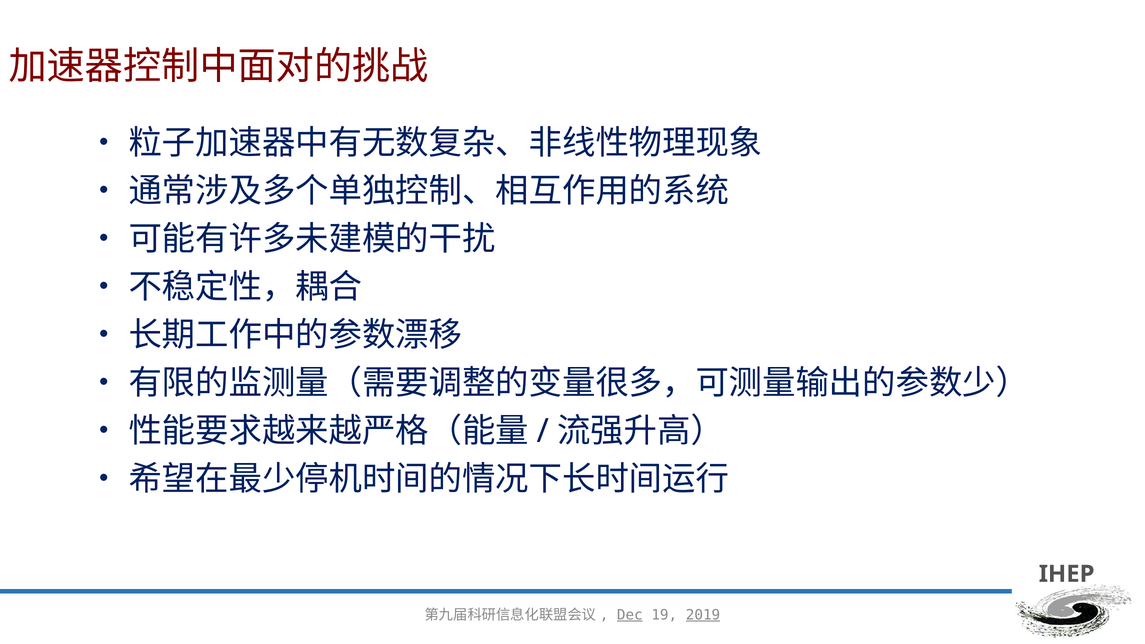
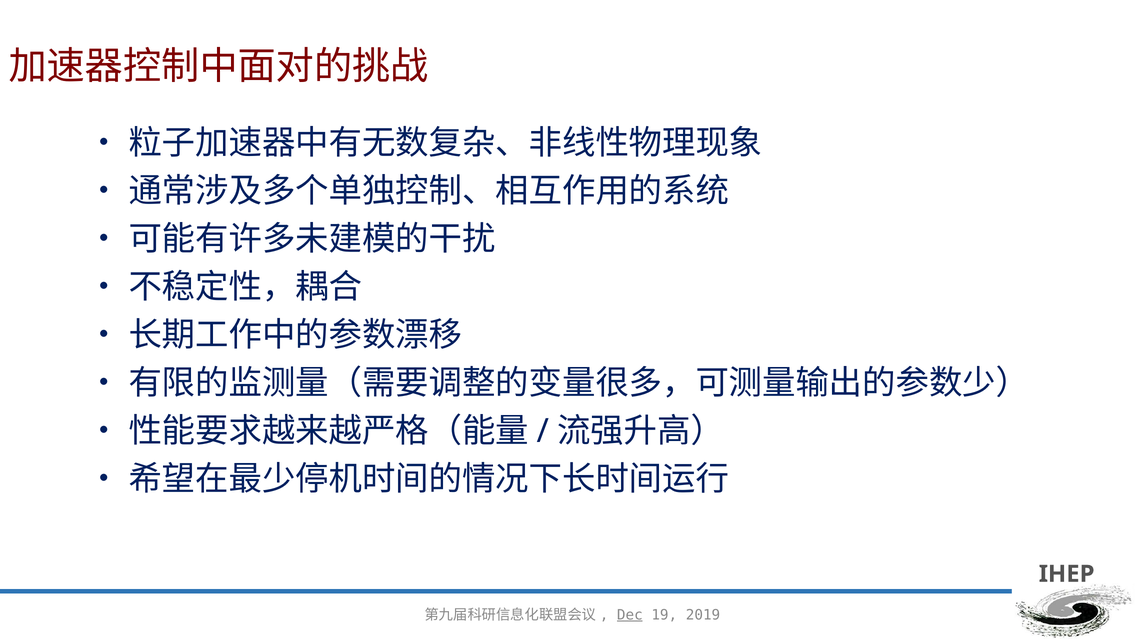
2019 underline: present -> none (703, 615)
